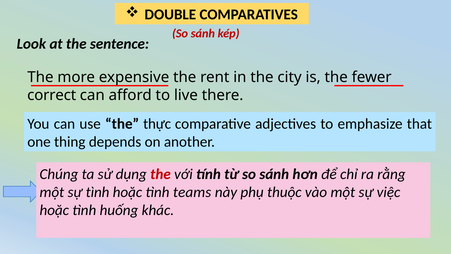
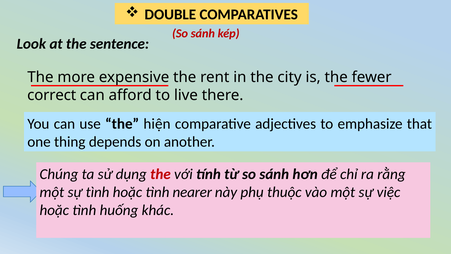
thực: thực -> hiện (157, 124)
teams: teams -> nearer (192, 192)
